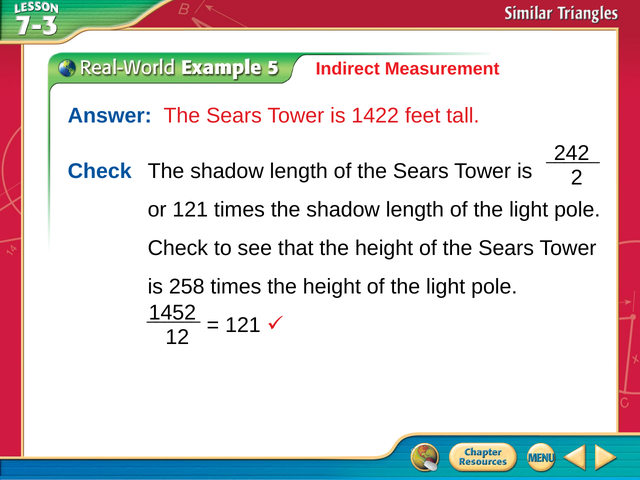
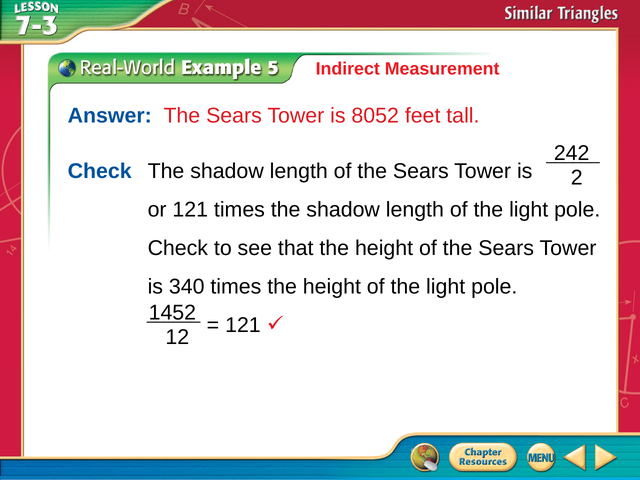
1422: 1422 -> 8052 (375, 116)
258: 258 -> 340 (187, 287)
